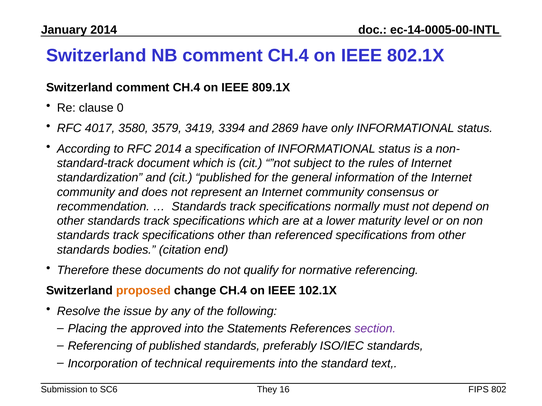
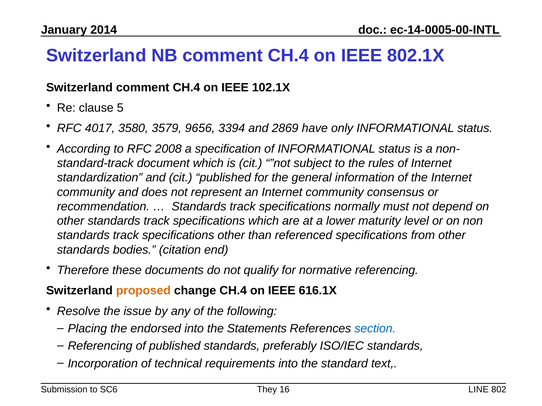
809.1X: 809.1X -> 102.1X (271, 88)
0: 0 -> 5 (120, 108)
3419: 3419 -> 9656 (200, 128)
RFC 2014: 2014 -> 2008 (168, 149)
102.1X: 102.1X -> 616.1X (318, 291)
approved: approved -> endorsed (156, 329)
section colour: purple -> blue (375, 329)
FIPS: FIPS -> LINE (479, 390)
